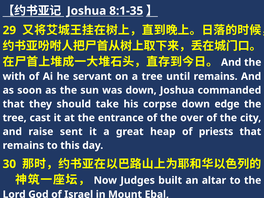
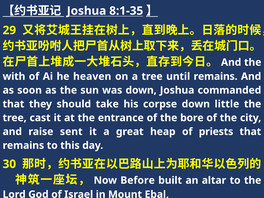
servant: servant -> heaven (92, 76)
edge: edge -> little (227, 104)
over: over -> bore (192, 118)
Judges: Judges -> Before (138, 180)
